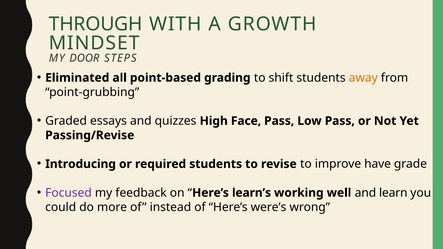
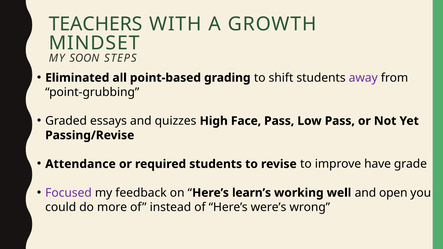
THROUGH: THROUGH -> TEACHERS (96, 24)
DOOR: DOOR -> SOON (84, 58)
away colour: orange -> purple (363, 78)
Introducing: Introducing -> Attendance (80, 164)
learn: learn -> open (393, 193)
